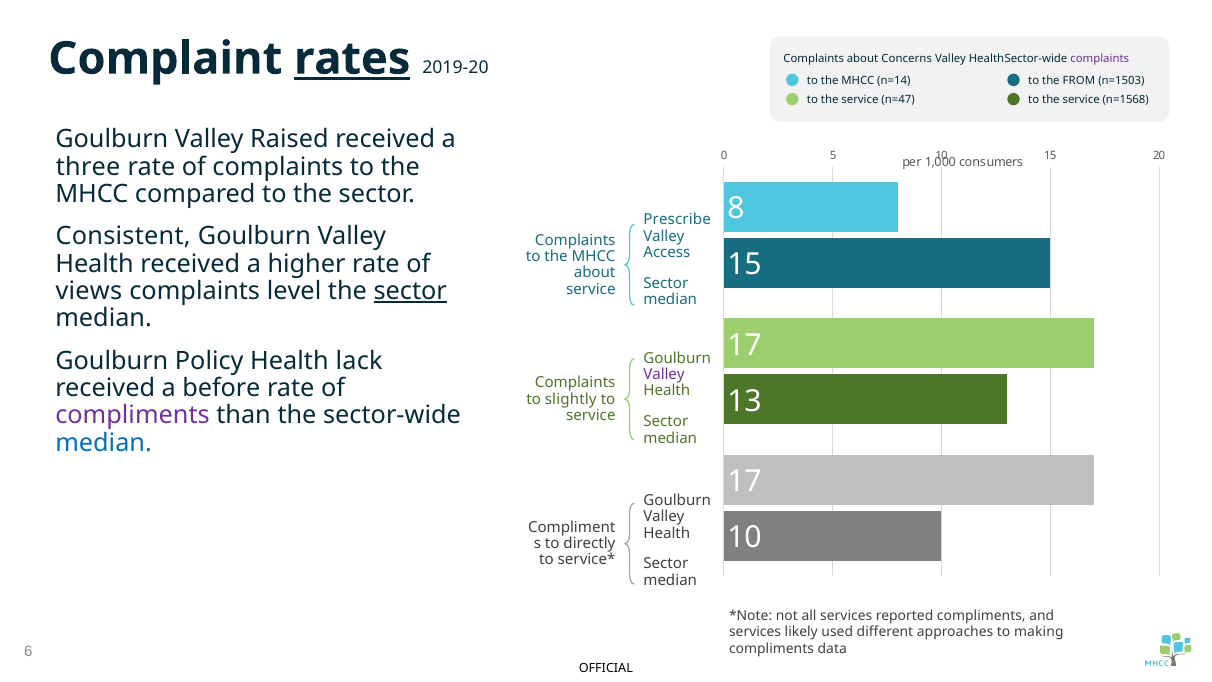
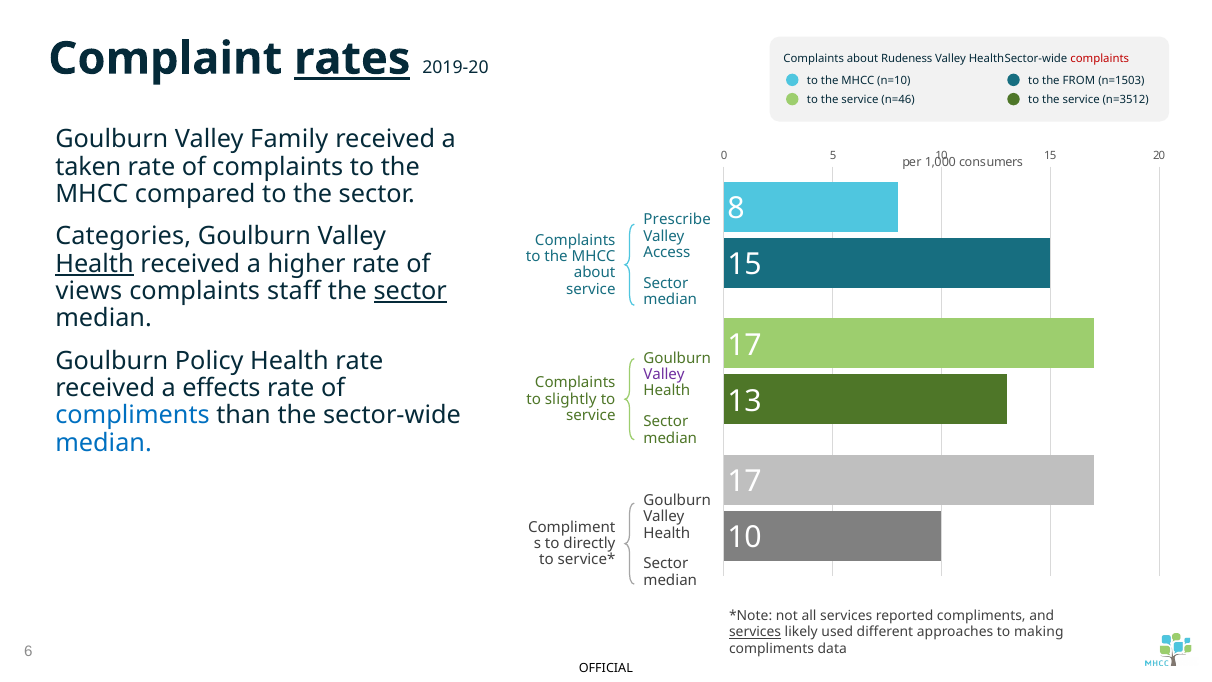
Concerns: Concerns -> Rudeness (907, 58)
complaints colour: purple -> red (1100, 58)
n=14: n=14 -> n=10 (894, 81)
n=47: n=47 -> n=46 (898, 100)
n=1568: n=1568 -> n=3512 (1126, 100)
Raised: Raised -> Family (289, 140)
three: three -> taken (88, 167)
Consistent: Consistent -> Categories (123, 237)
Health underline: none -> present (94, 264)
level: level -> staff (294, 291)
Health lack: lack -> rate (359, 361)
before: before -> effects (221, 388)
compliments colour: purple -> blue (133, 415)
services underline: none -> present (755, 632)
